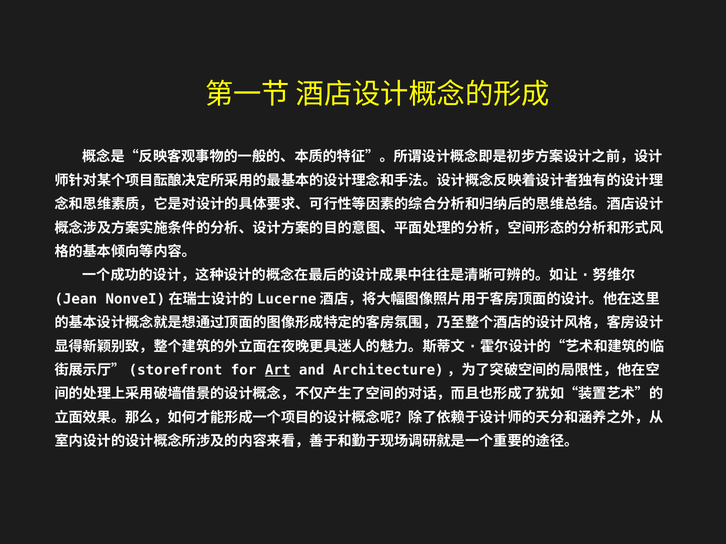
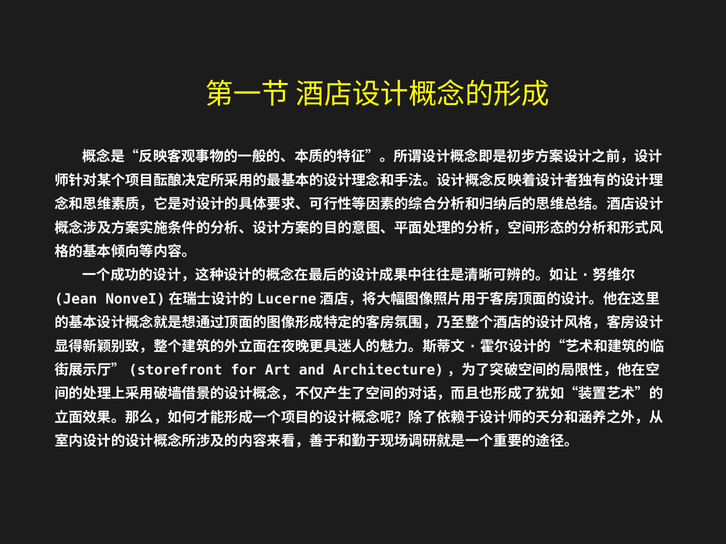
Art underline: present -> none (278, 370)
